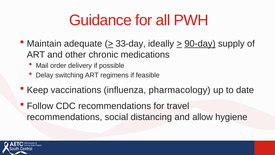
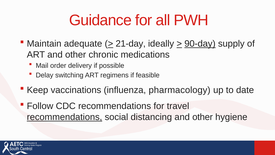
33-day: 33-day -> 21-day (131, 44)
recommendations underline: none -> present (64, 117)
distancing and allow: allow -> other (203, 117)
